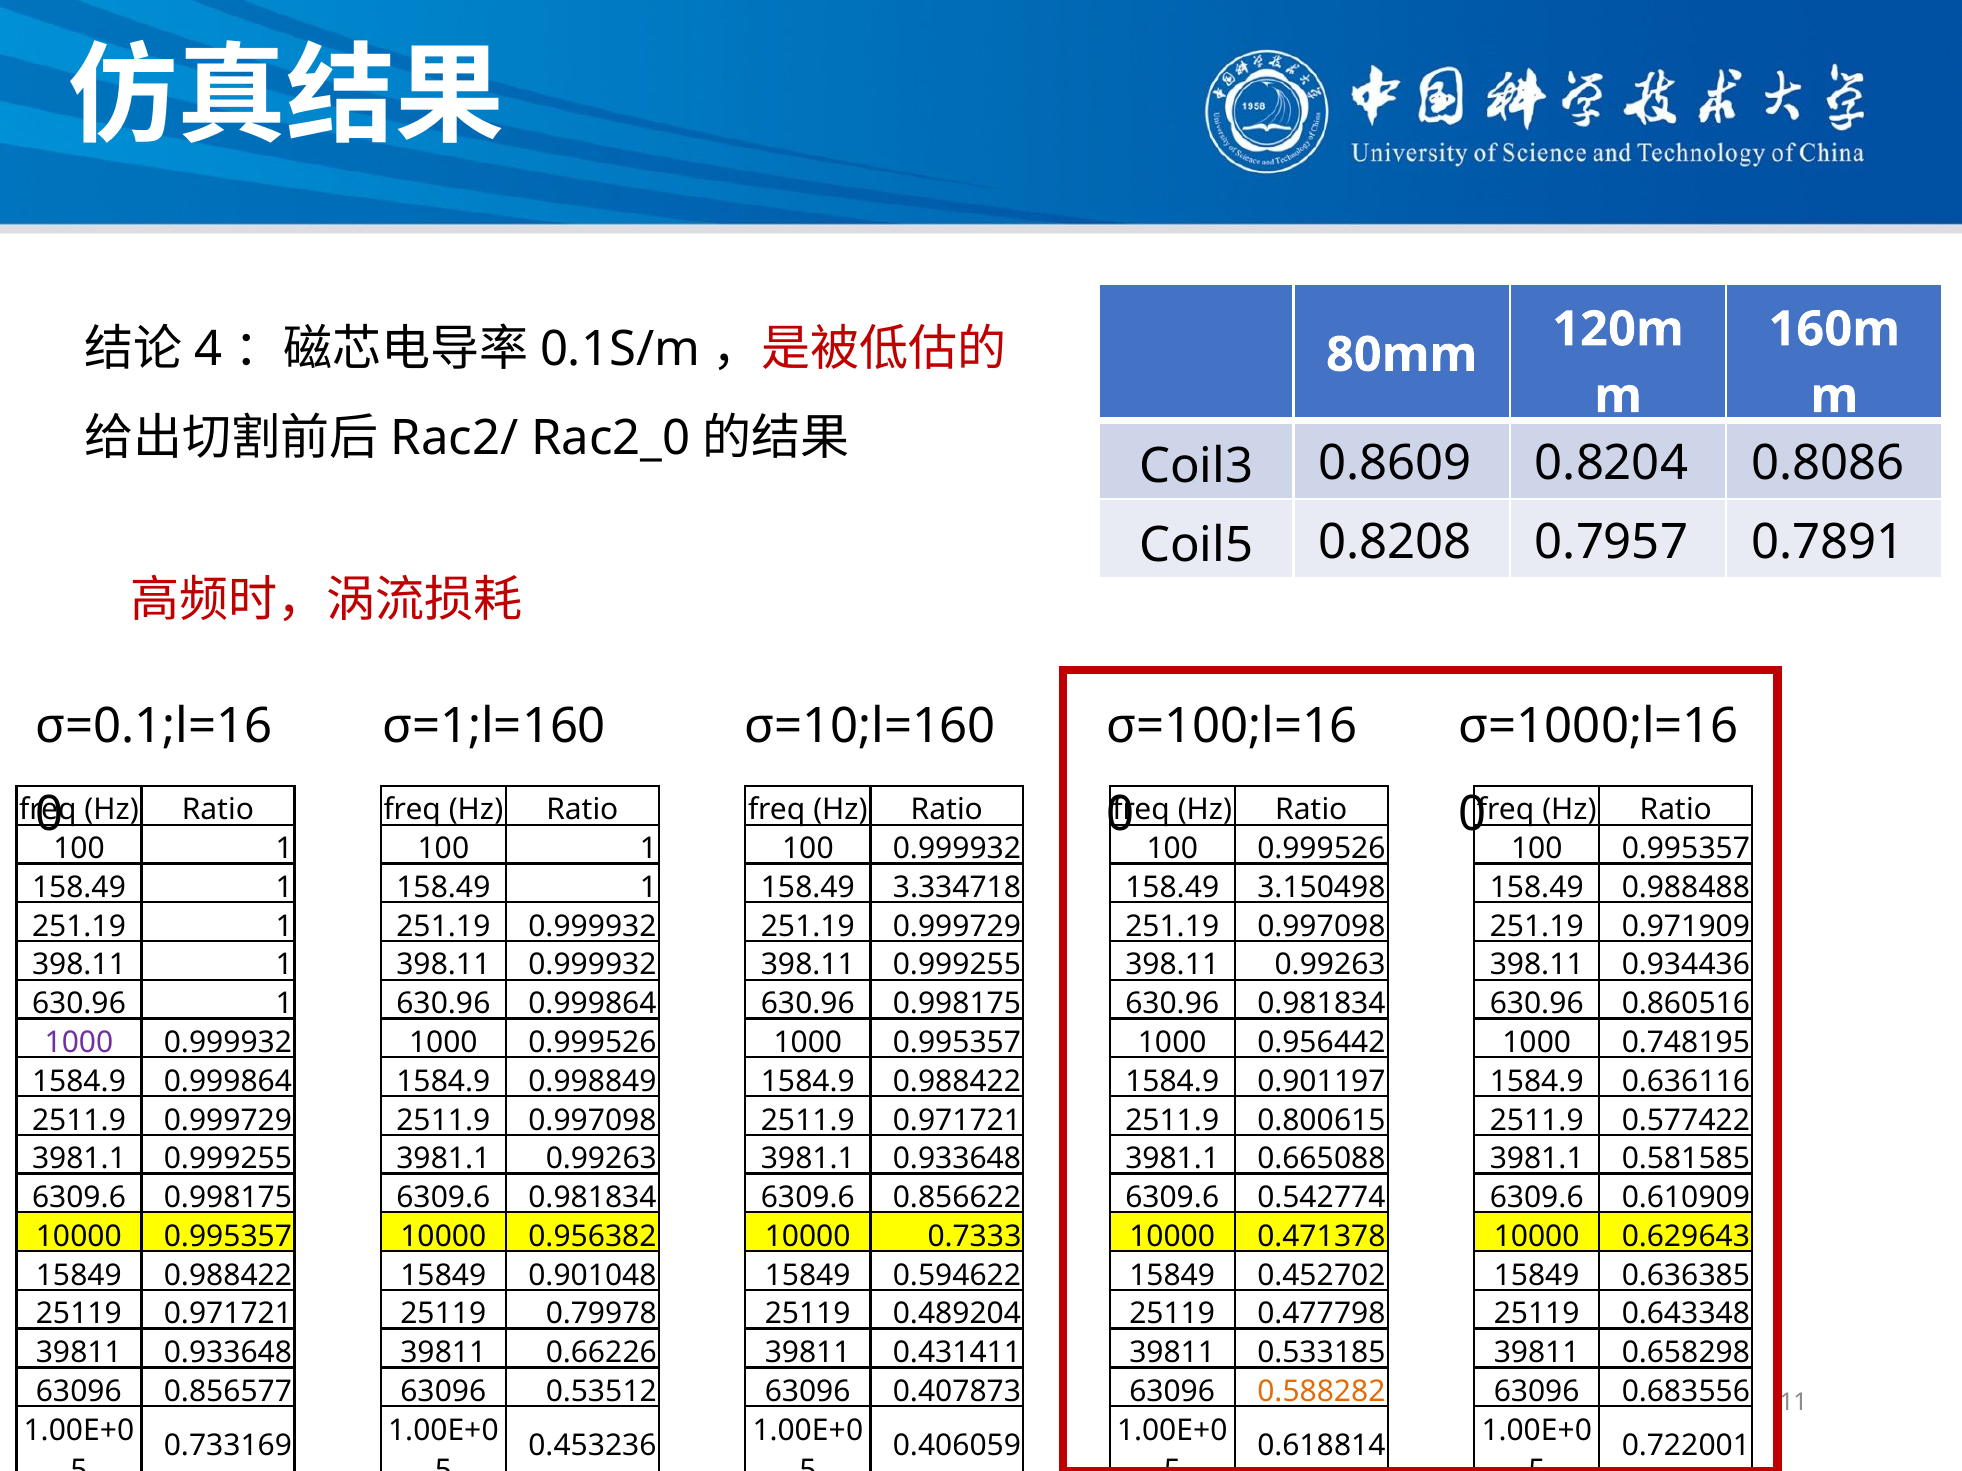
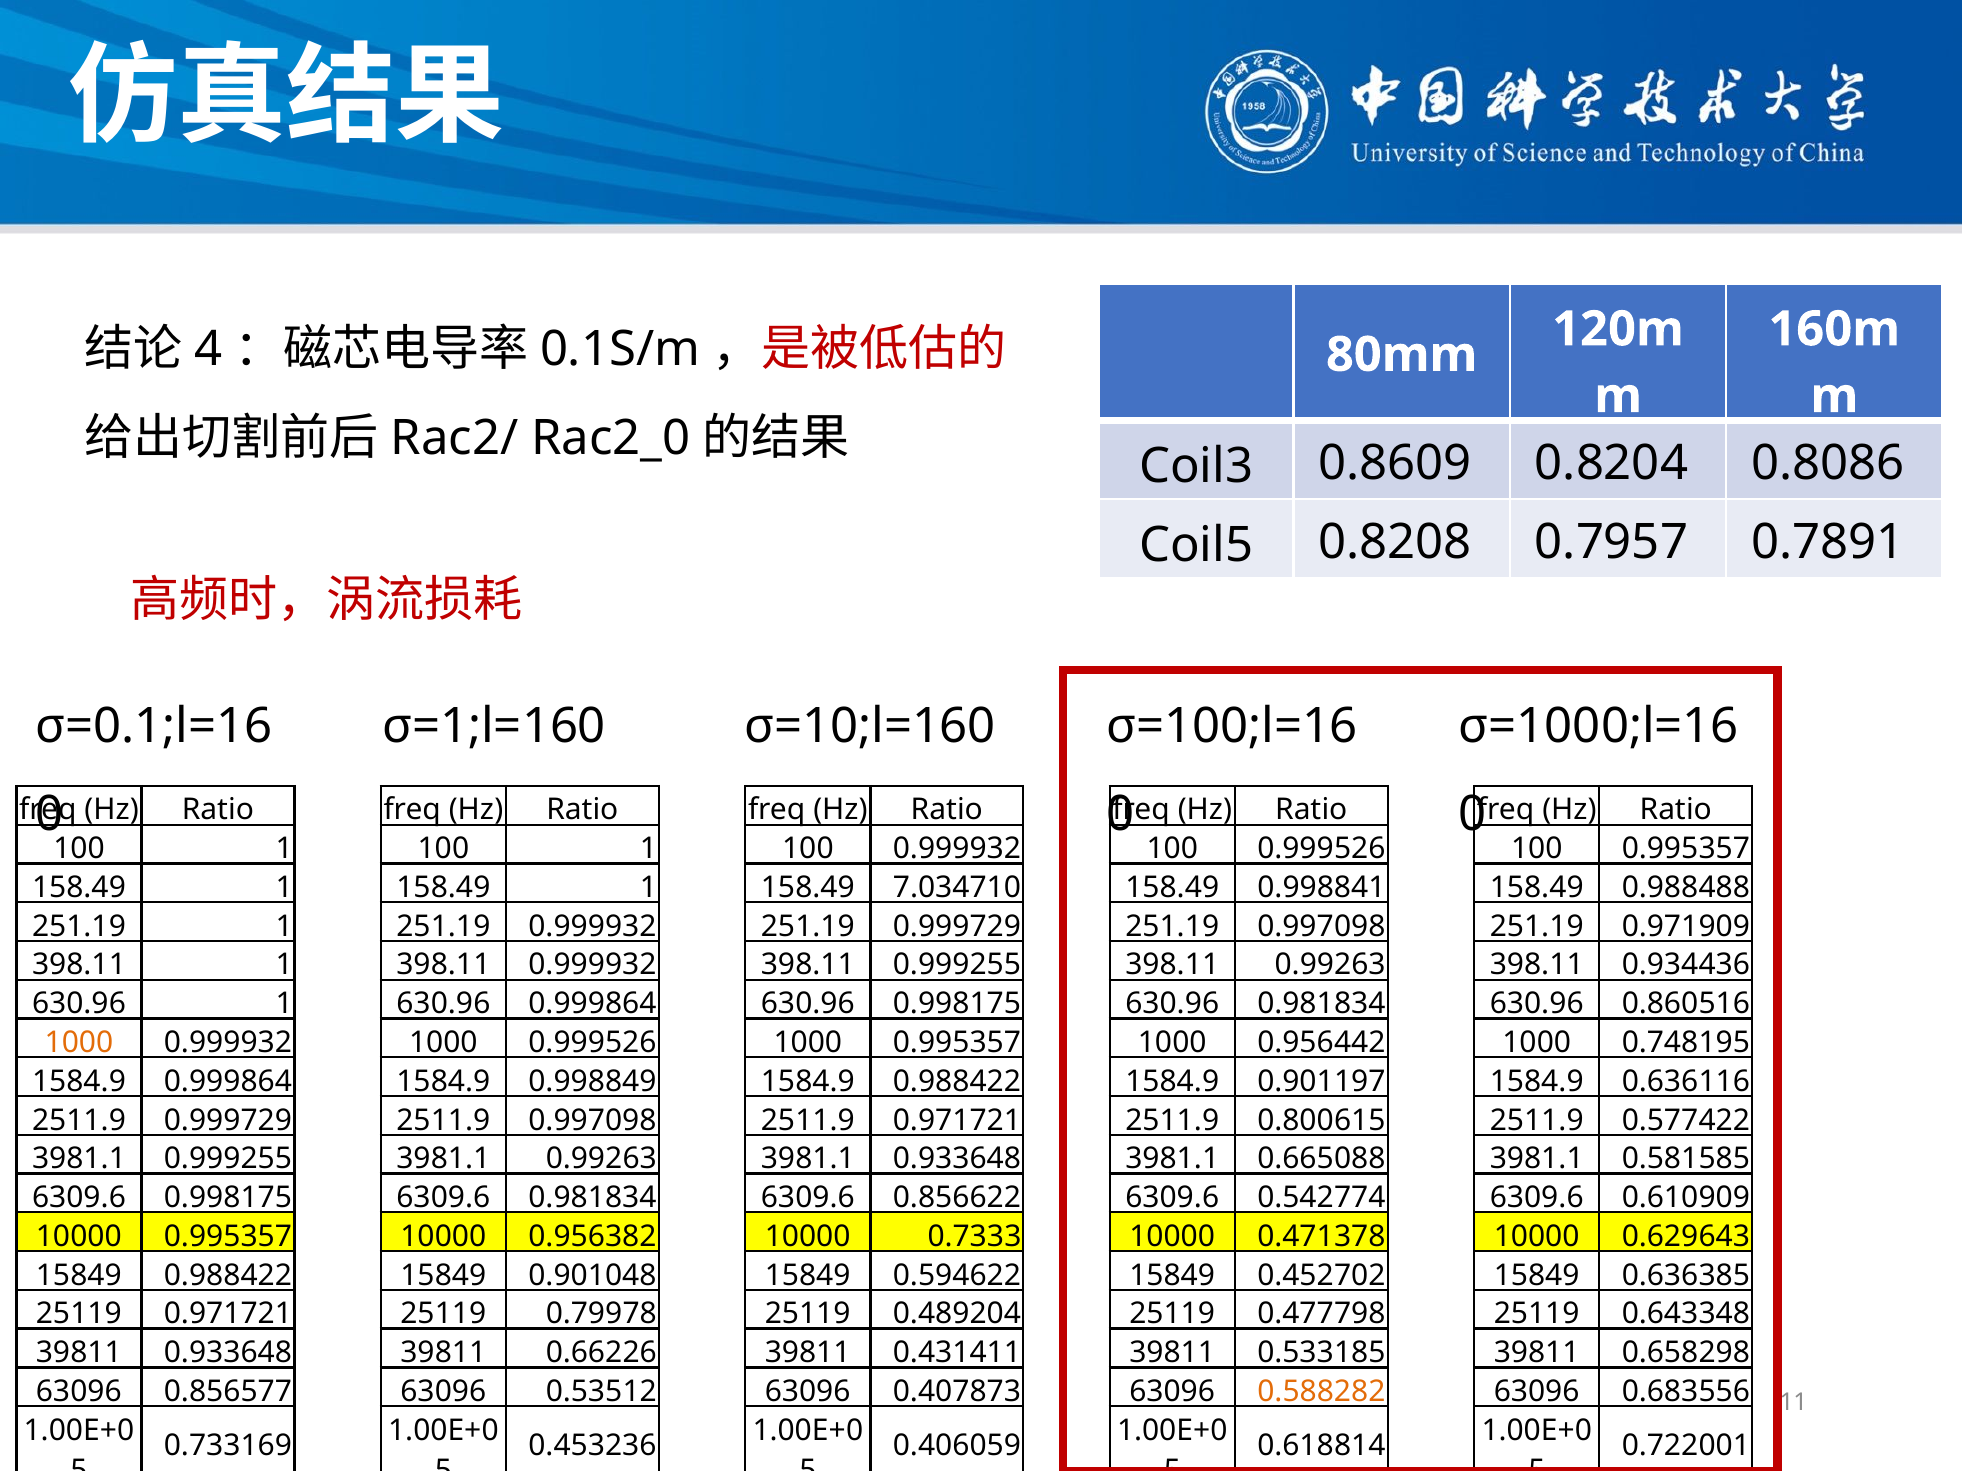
3.334718: 3.334718 -> 7.034710 (957, 888)
3.150498: 3.150498 -> 0.998841 (1321, 888)
1000 colour: purple -> orange (79, 1043)
